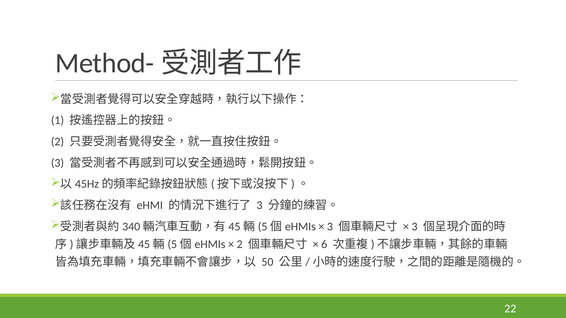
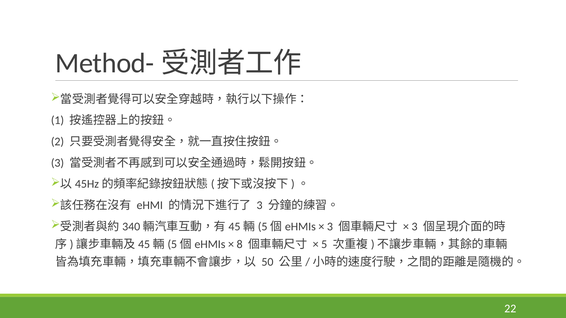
2: 2 -> 8 (240, 245)
6: 6 -> 5 (324, 245)
